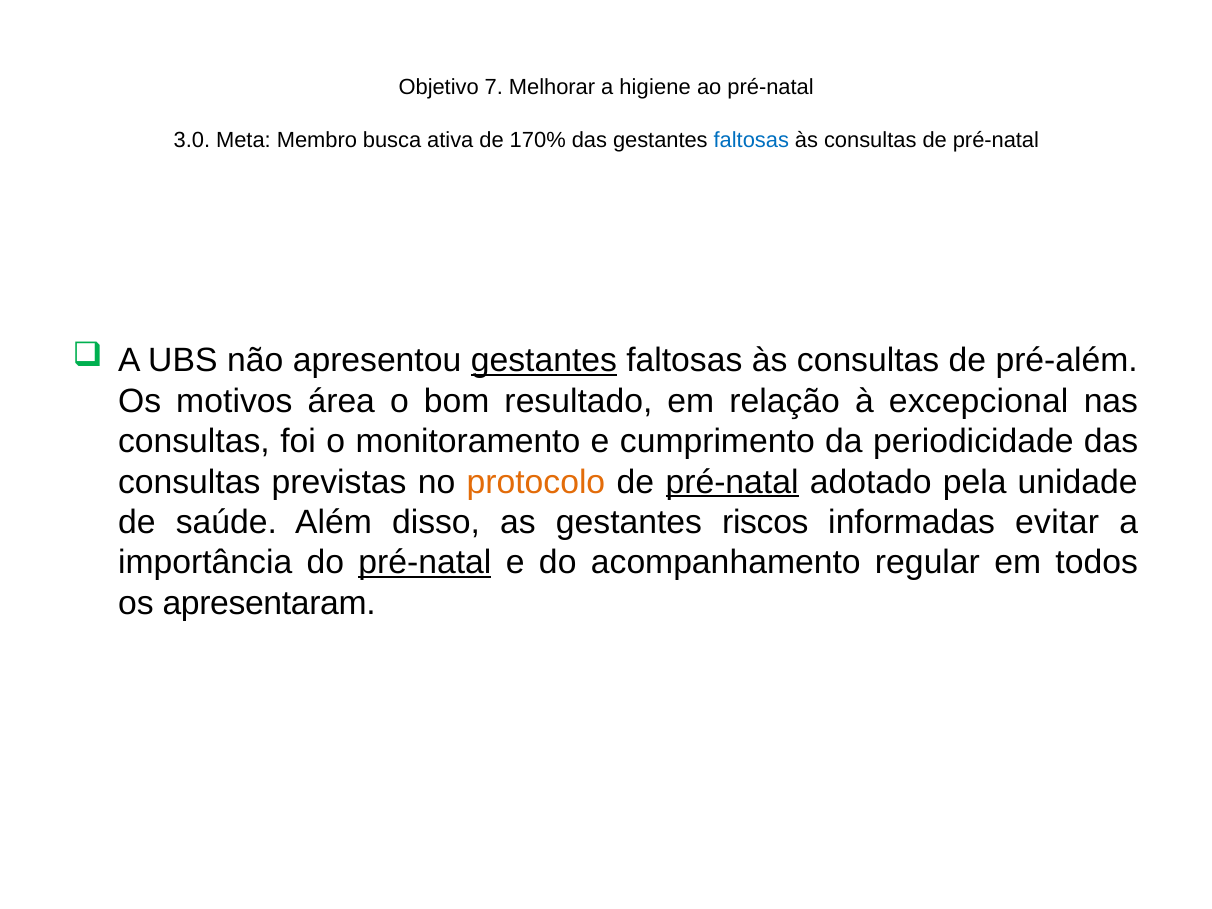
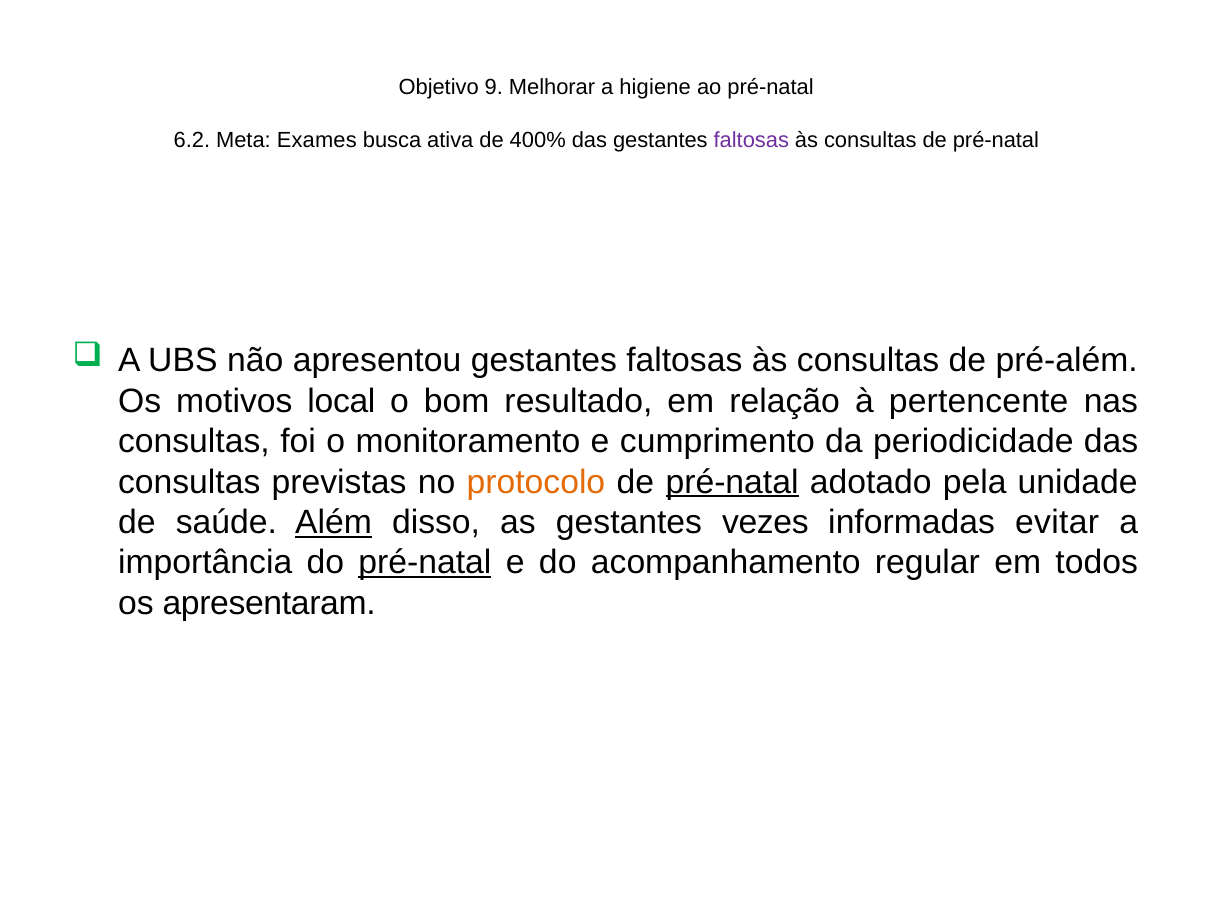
7: 7 -> 9 (494, 87)
3.0: 3.0 -> 6.2 (192, 140)
Membro: Membro -> Exames (317, 140)
170%: 170% -> 400% (538, 140)
faltosas colour: blue -> purple (751, 140)
gestantes underline: present -> none (544, 360)
área: área -> local (341, 401)
excepcional: excepcional -> pertencente (979, 401)
Além underline: none -> present (334, 522)
riscos: riscos -> vezes (765, 522)
